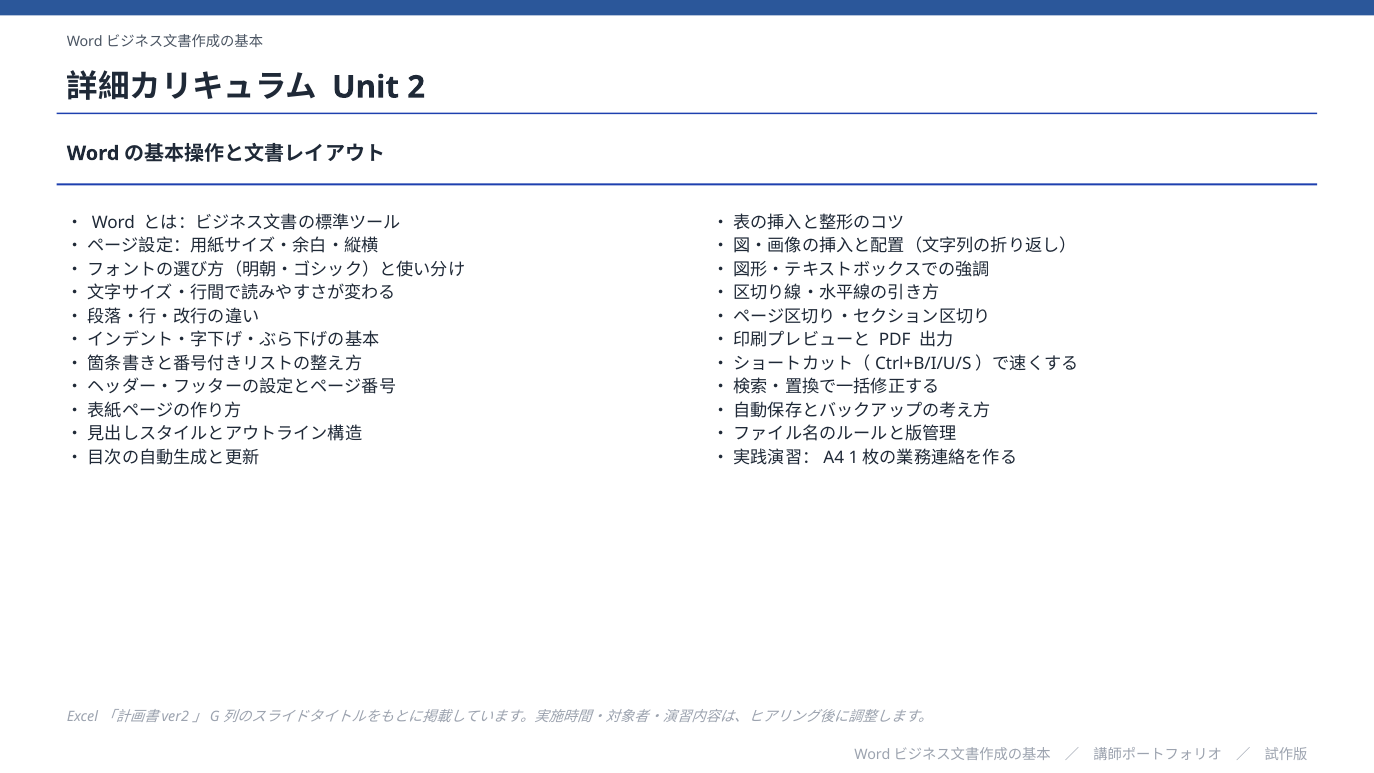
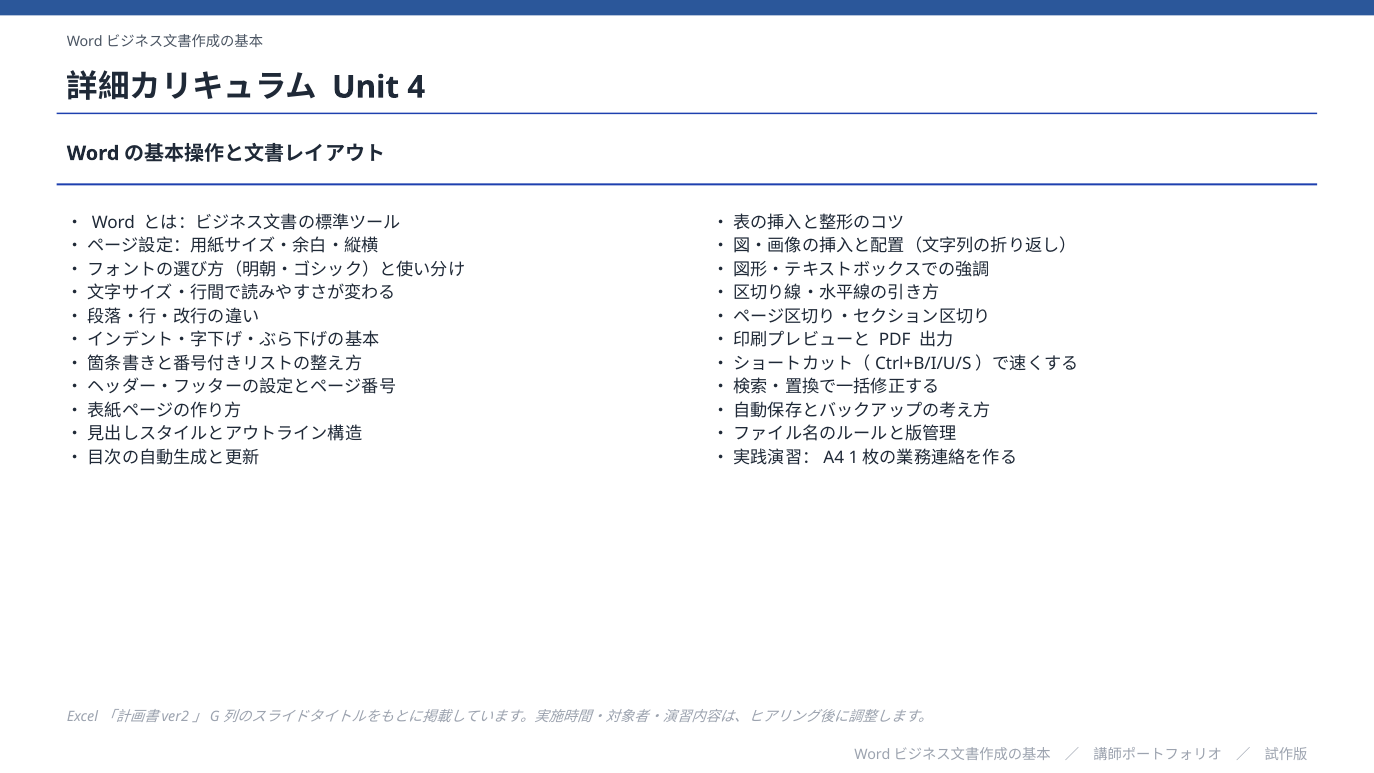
2: 2 -> 4 (416, 87)
